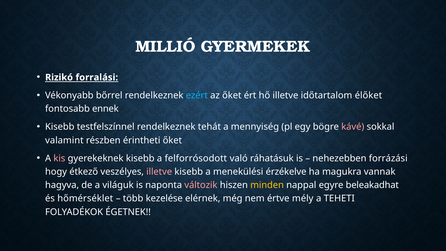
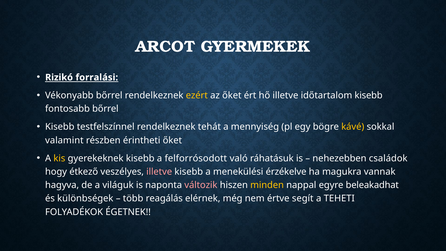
MILLIÓ: MILLIÓ -> ARCOT (165, 46)
ezért colour: light blue -> yellow (197, 95)
időtartalom élőket: élőket -> kisebb (369, 95)
fontosabb ennek: ennek -> bőrrel (105, 109)
kávé colour: pink -> yellow (353, 127)
kis colour: pink -> yellow (59, 158)
forrázási: forrázási -> családok (388, 158)
hőmérséklet: hőmérséklet -> különbségek (85, 198)
kezelése: kezelése -> reagálás (164, 198)
mély: mély -> segít (303, 198)
